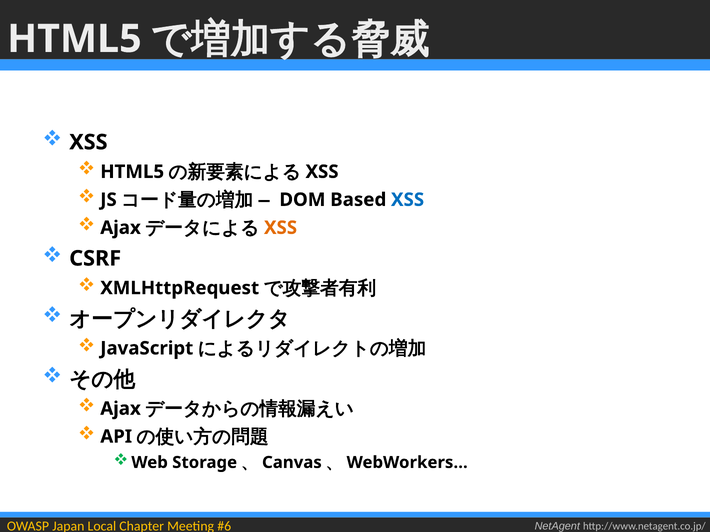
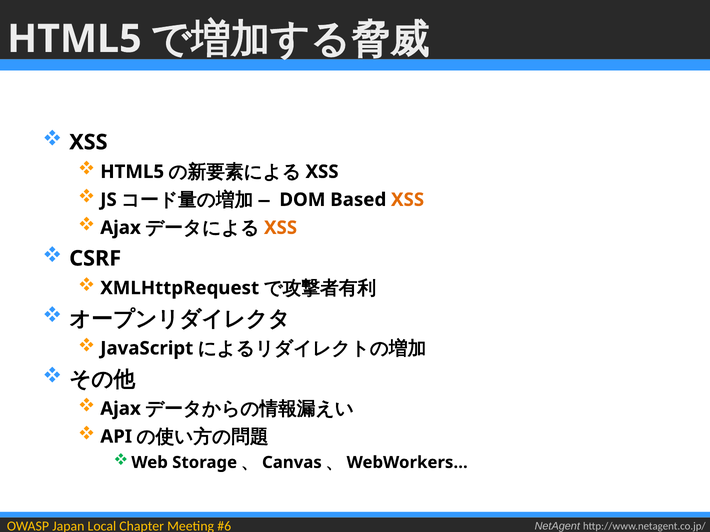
XSS colour: blue -> orange (408, 200)
